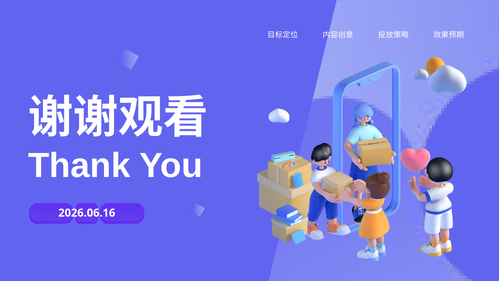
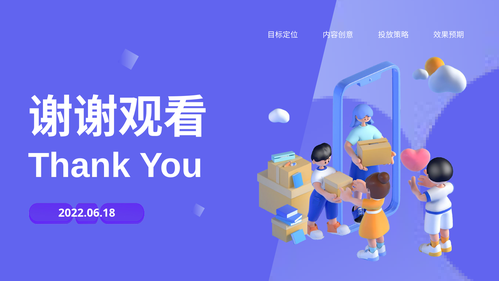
2026.06.16: 2026.06.16 -> 2022.06.18 (87, 213)
